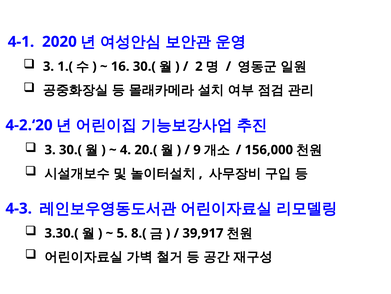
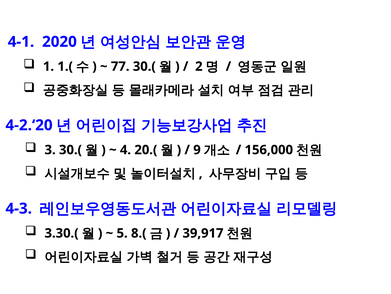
3: 3 -> 1 (48, 66)
16: 16 -> 77 (120, 66)
